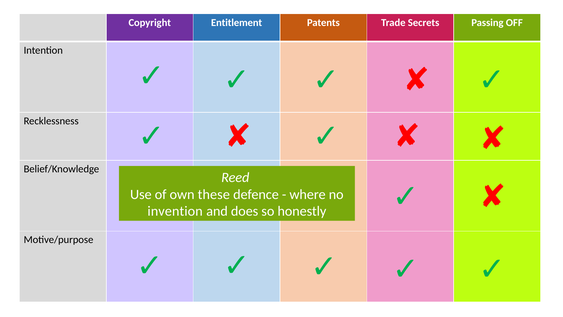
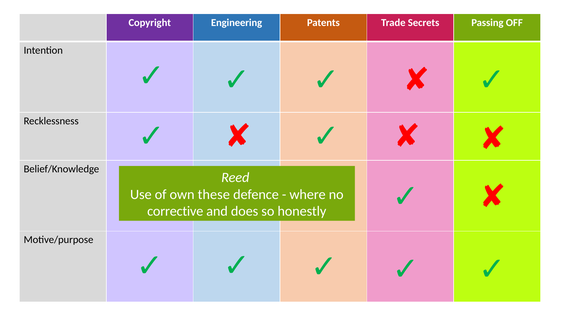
Entitlement: Entitlement -> Engineering (237, 23)
invention: invention -> corrective (175, 211)
